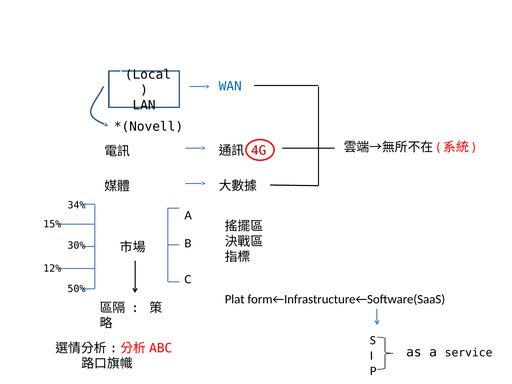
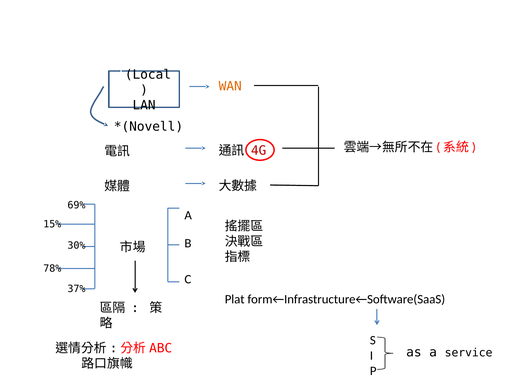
WAN colour: blue -> orange (230, 86)
34%: 34% -> 69% (76, 205)
12%: 12% -> 78% (52, 269)
50%: 50% -> 37% (76, 289)
